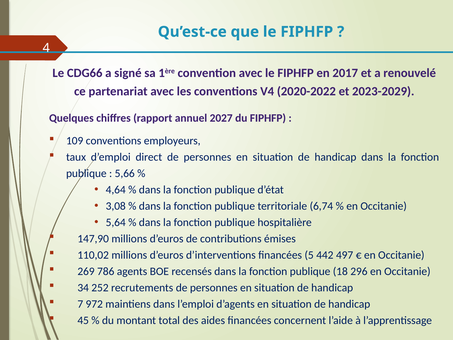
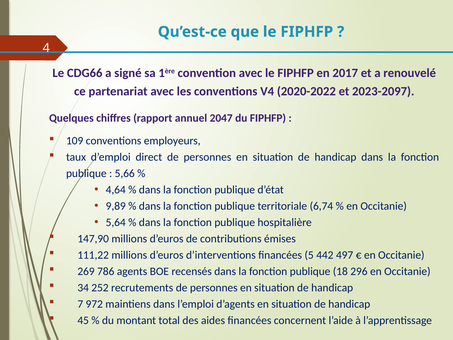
2023-2029: 2023-2029 -> 2023-2097 (383, 91)
2027: 2027 -> 2047 (221, 118)
3,08: 3,08 -> 9,89 (116, 206)
110,02: 110,02 -> 111,22 (93, 255)
